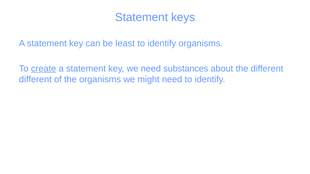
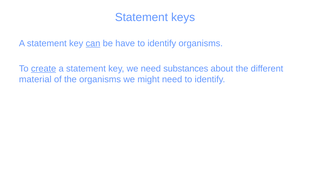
can underline: none -> present (93, 44)
least: least -> have (125, 44)
different: different -> material (35, 80)
